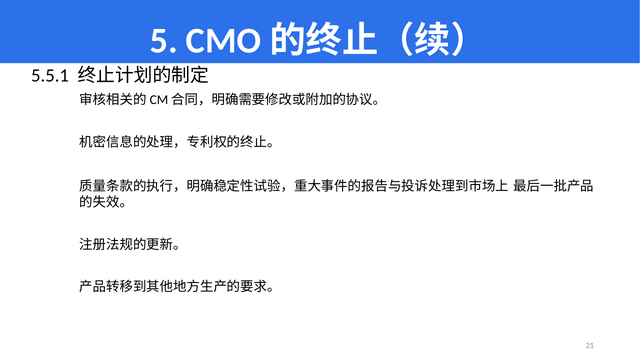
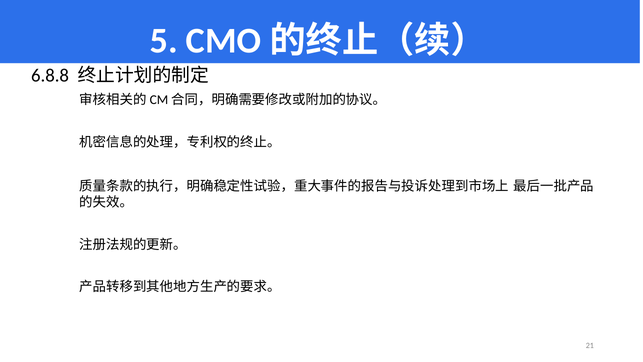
5.5.1: 5.5.1 -> 6.8.8 (50, 76)
